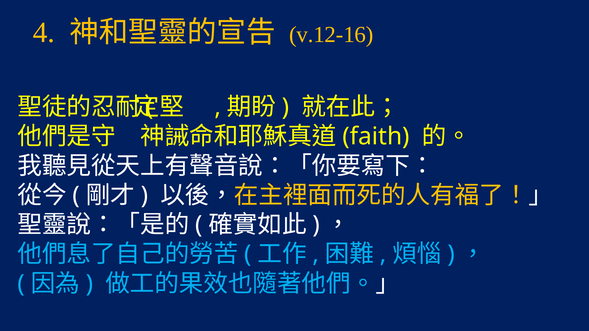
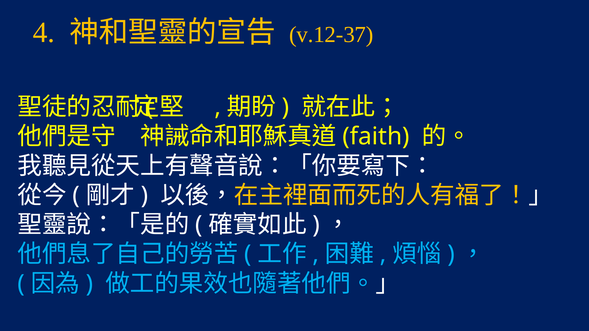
v.12-16: v.12-16 -> v.12-37 (331, 35)
